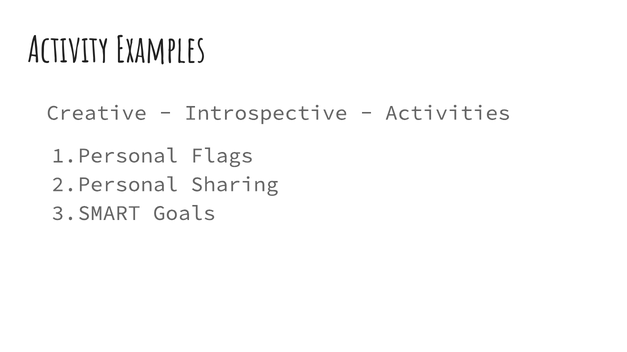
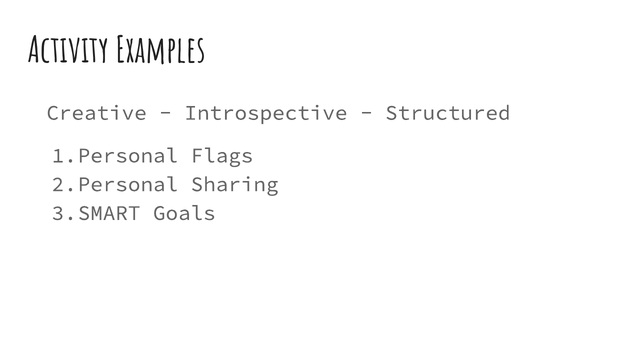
Activities: Activities -> Structured (448, 113)
